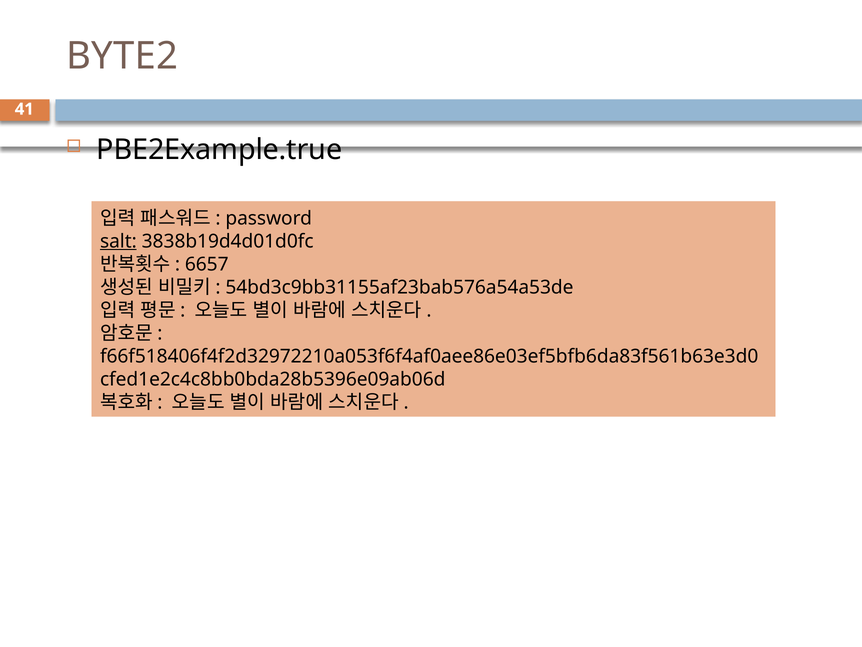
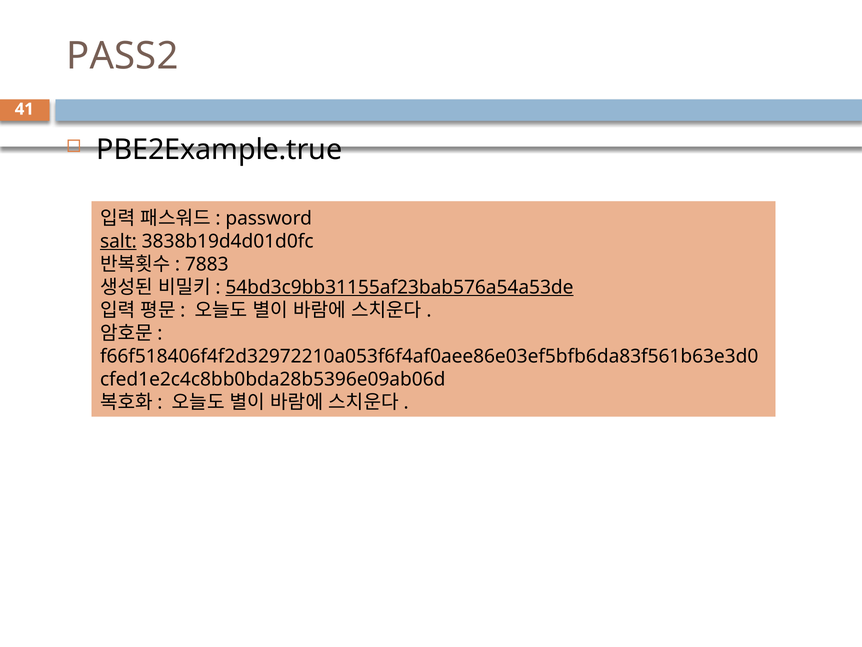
BYTE2: BYTE2 -> PASS2 (122, 56)
6657: 6657 -> 7883 (207, 264)
54bd3c9bb31155af23bab576a54a53de underline: none -> present (399, 287)
